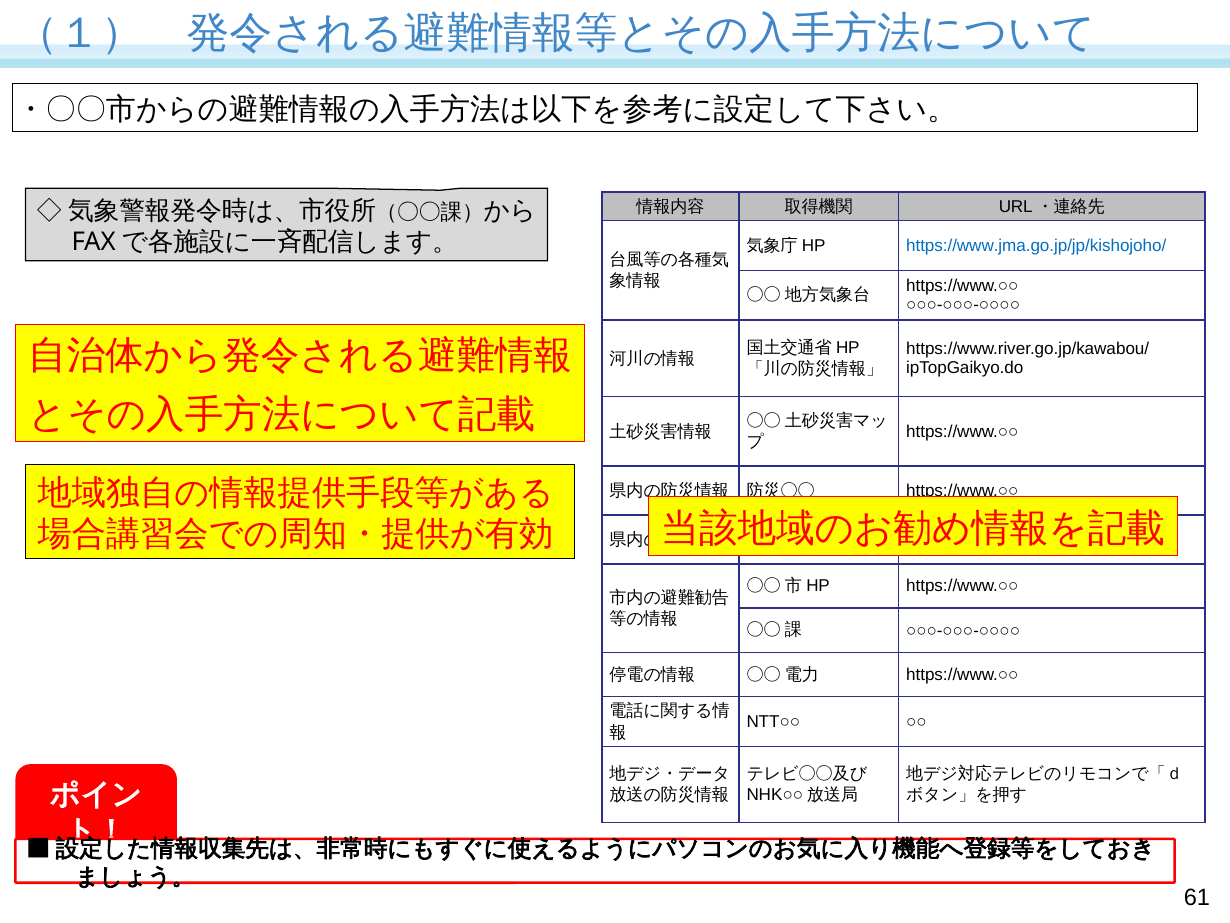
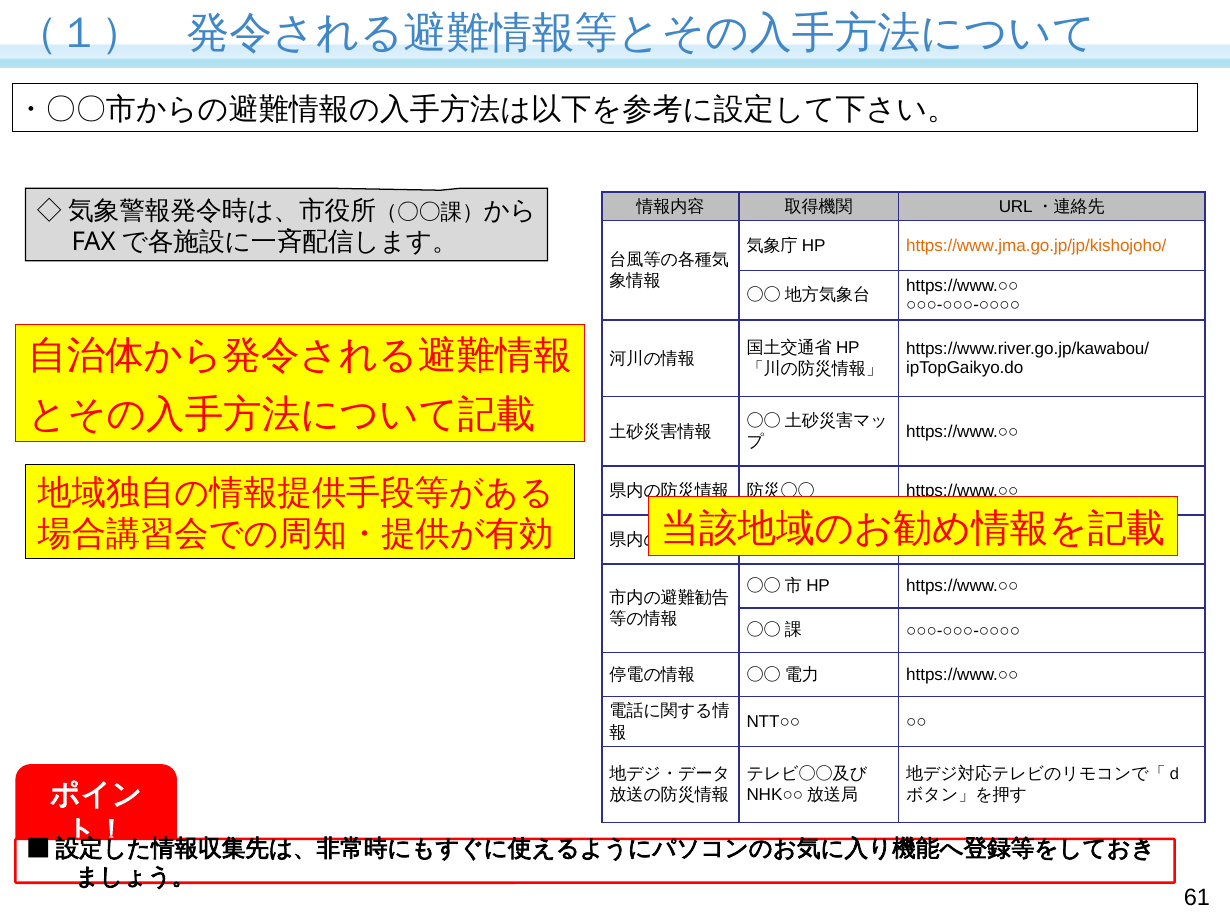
https://www.jma.go.jp/jp/kishojoho/ colour: blue -> orange (1036, 246)
